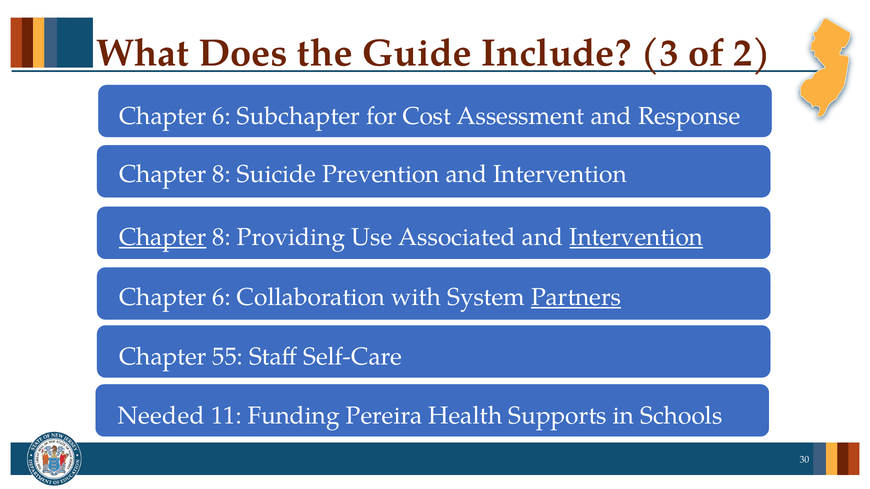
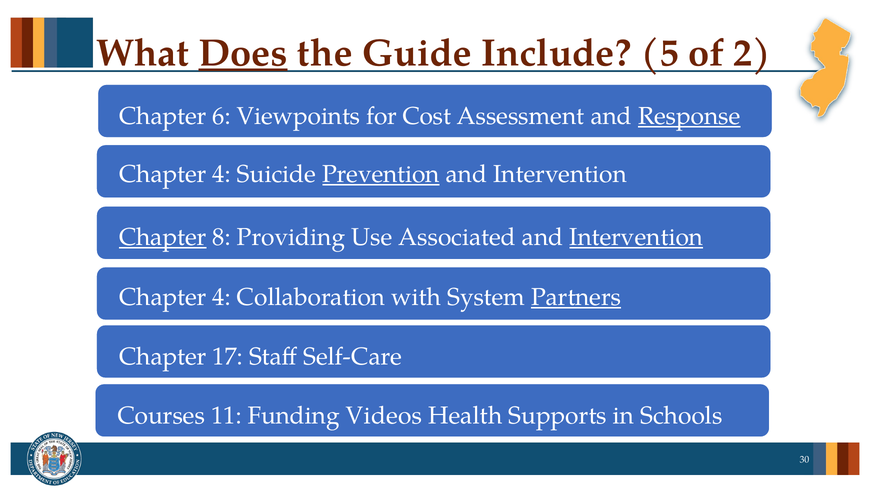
Does underline: none -> present (243, 53)
3: 3 -> 5 (660, 53)
Subchapter: Subchapter -> Viewpoints (299, 116)
Response underline: none -> present (689, 116)
8: 8 -> 4 (222, 174)
Prevention underline: none -> present (381, 174)
6: 6 -> 4 (222, 297)
55: 55 -> 17 (228, 357)
Needed: Needed -> Courses (161, 416)
Pereira: Pereira -> Videos (384, 416)
